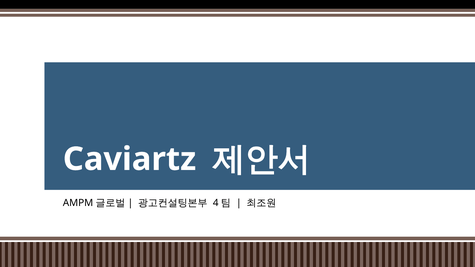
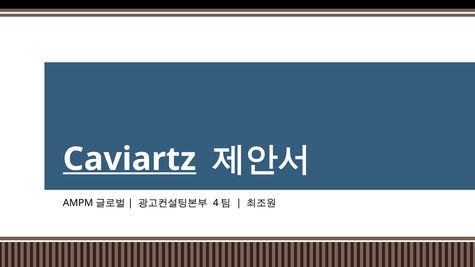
Caviartz underline: none -> present (130, 159)
